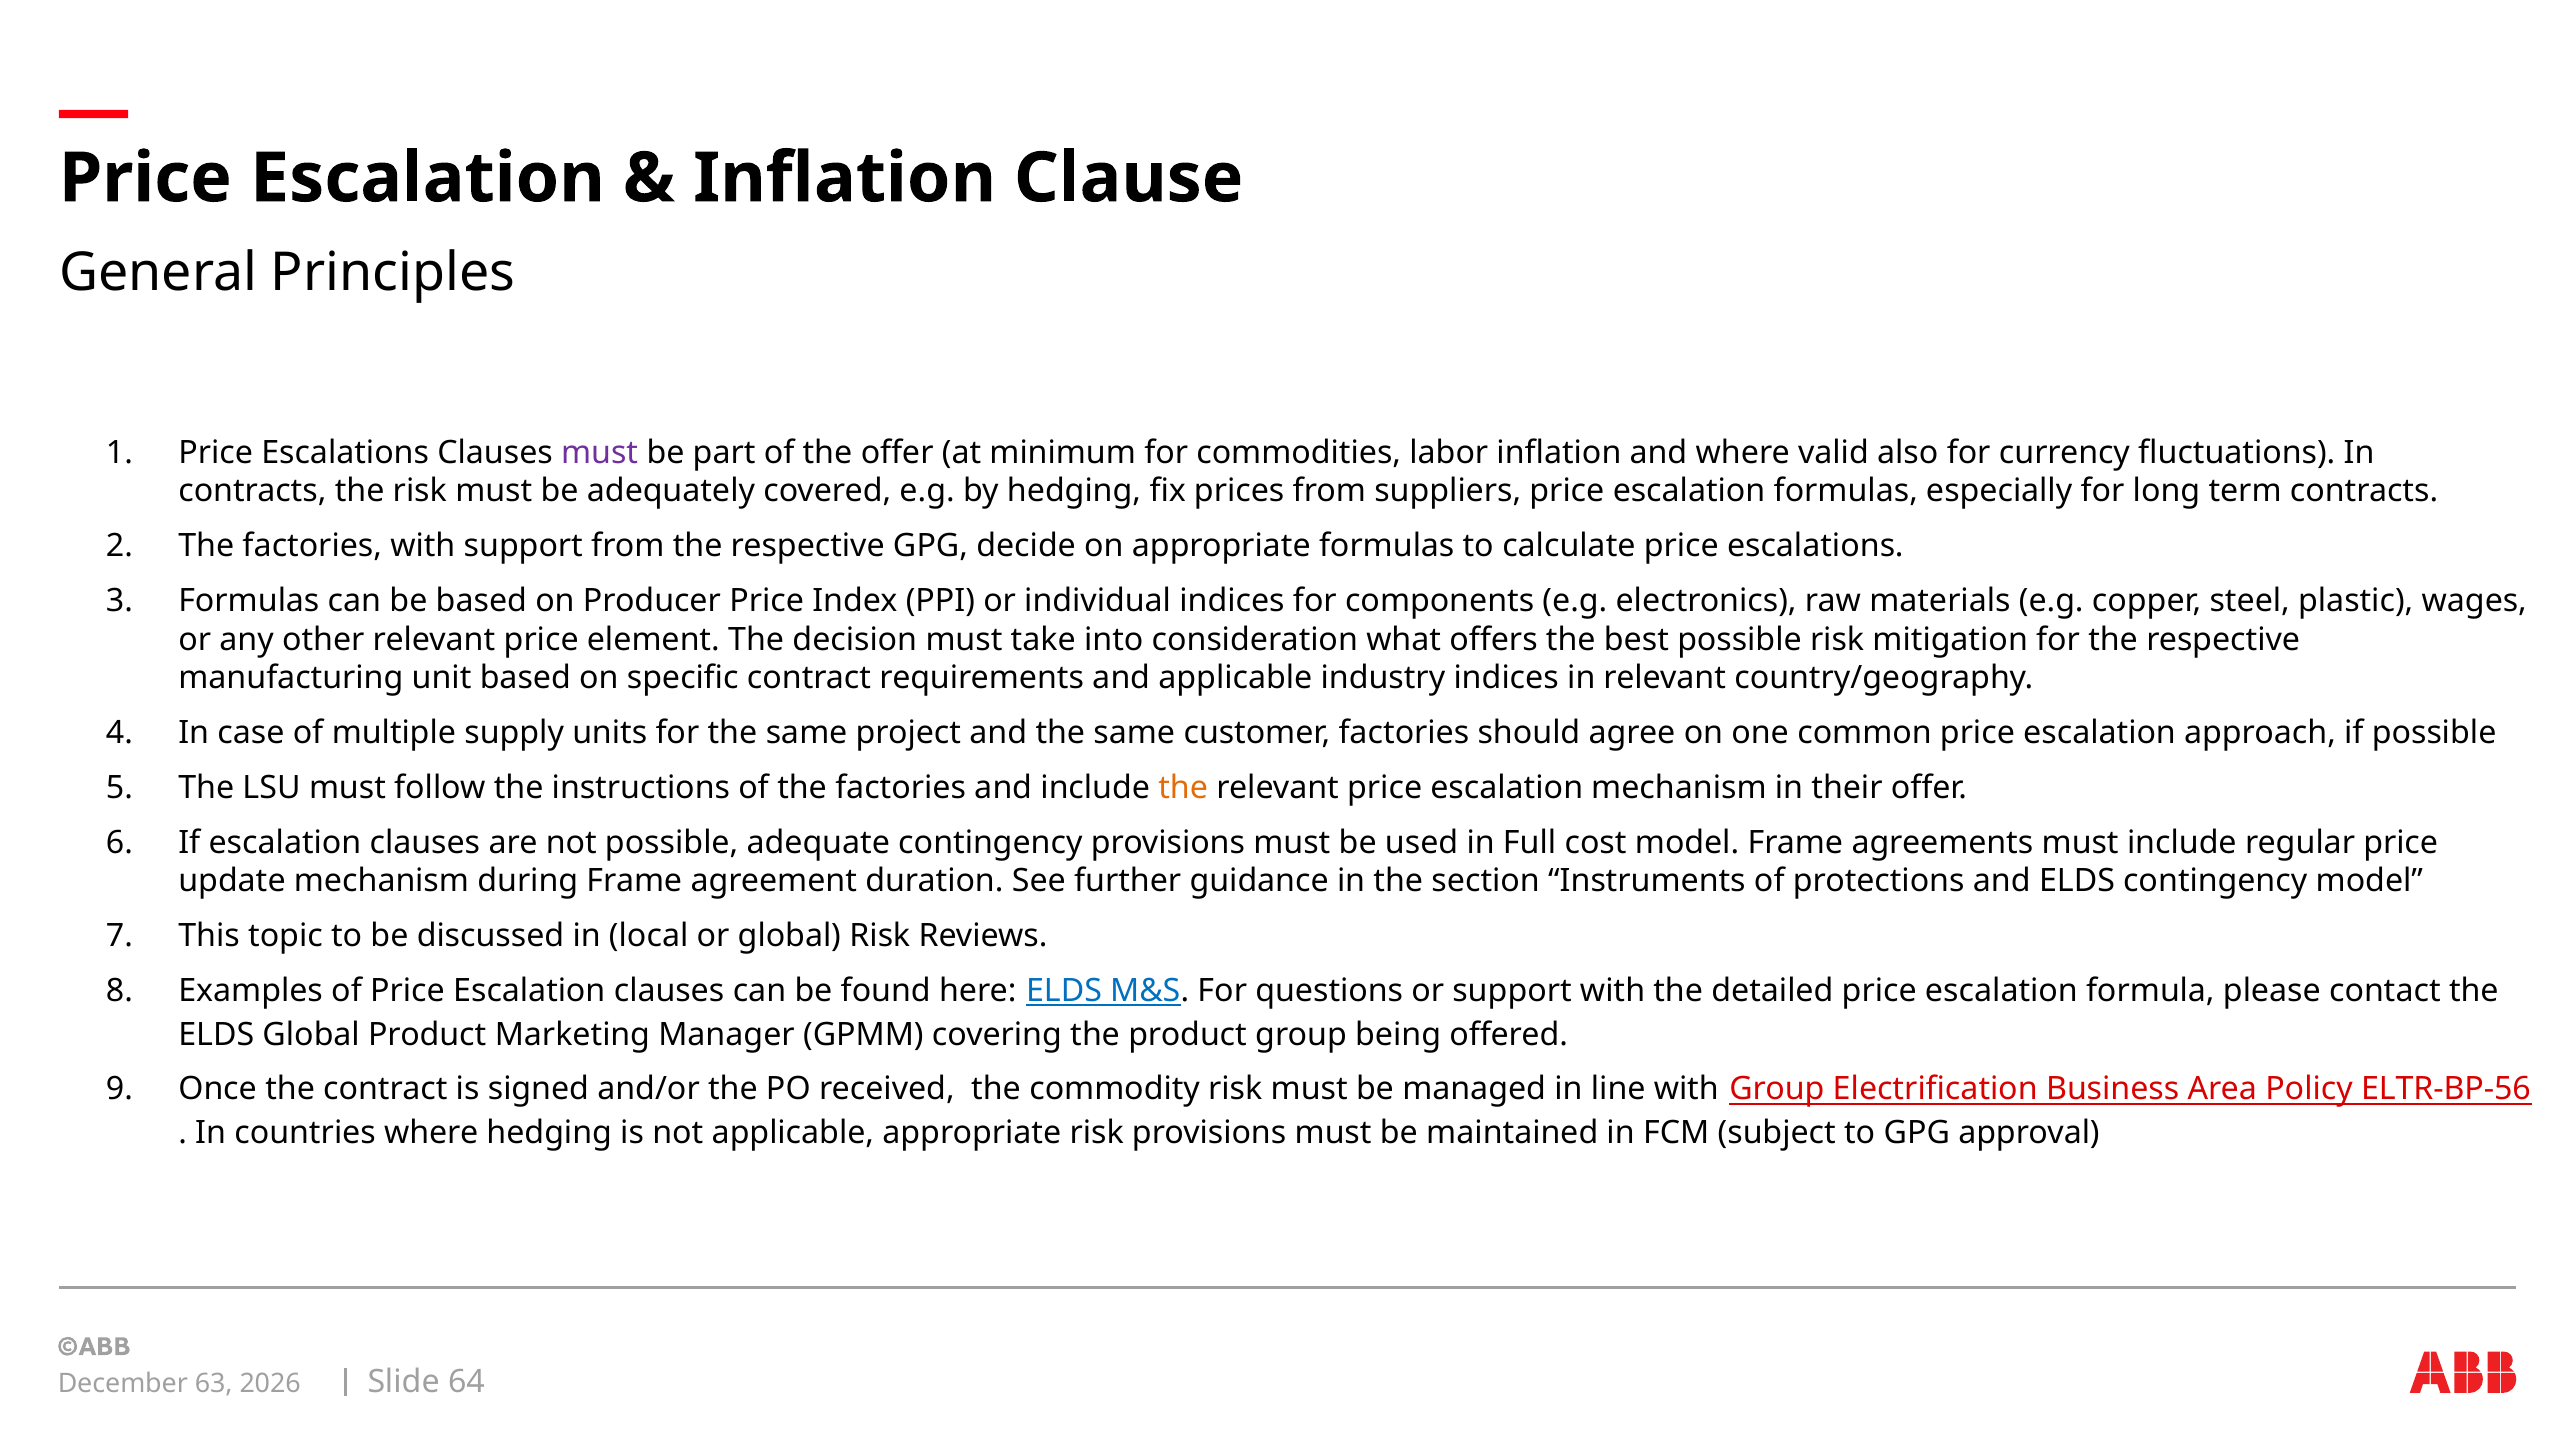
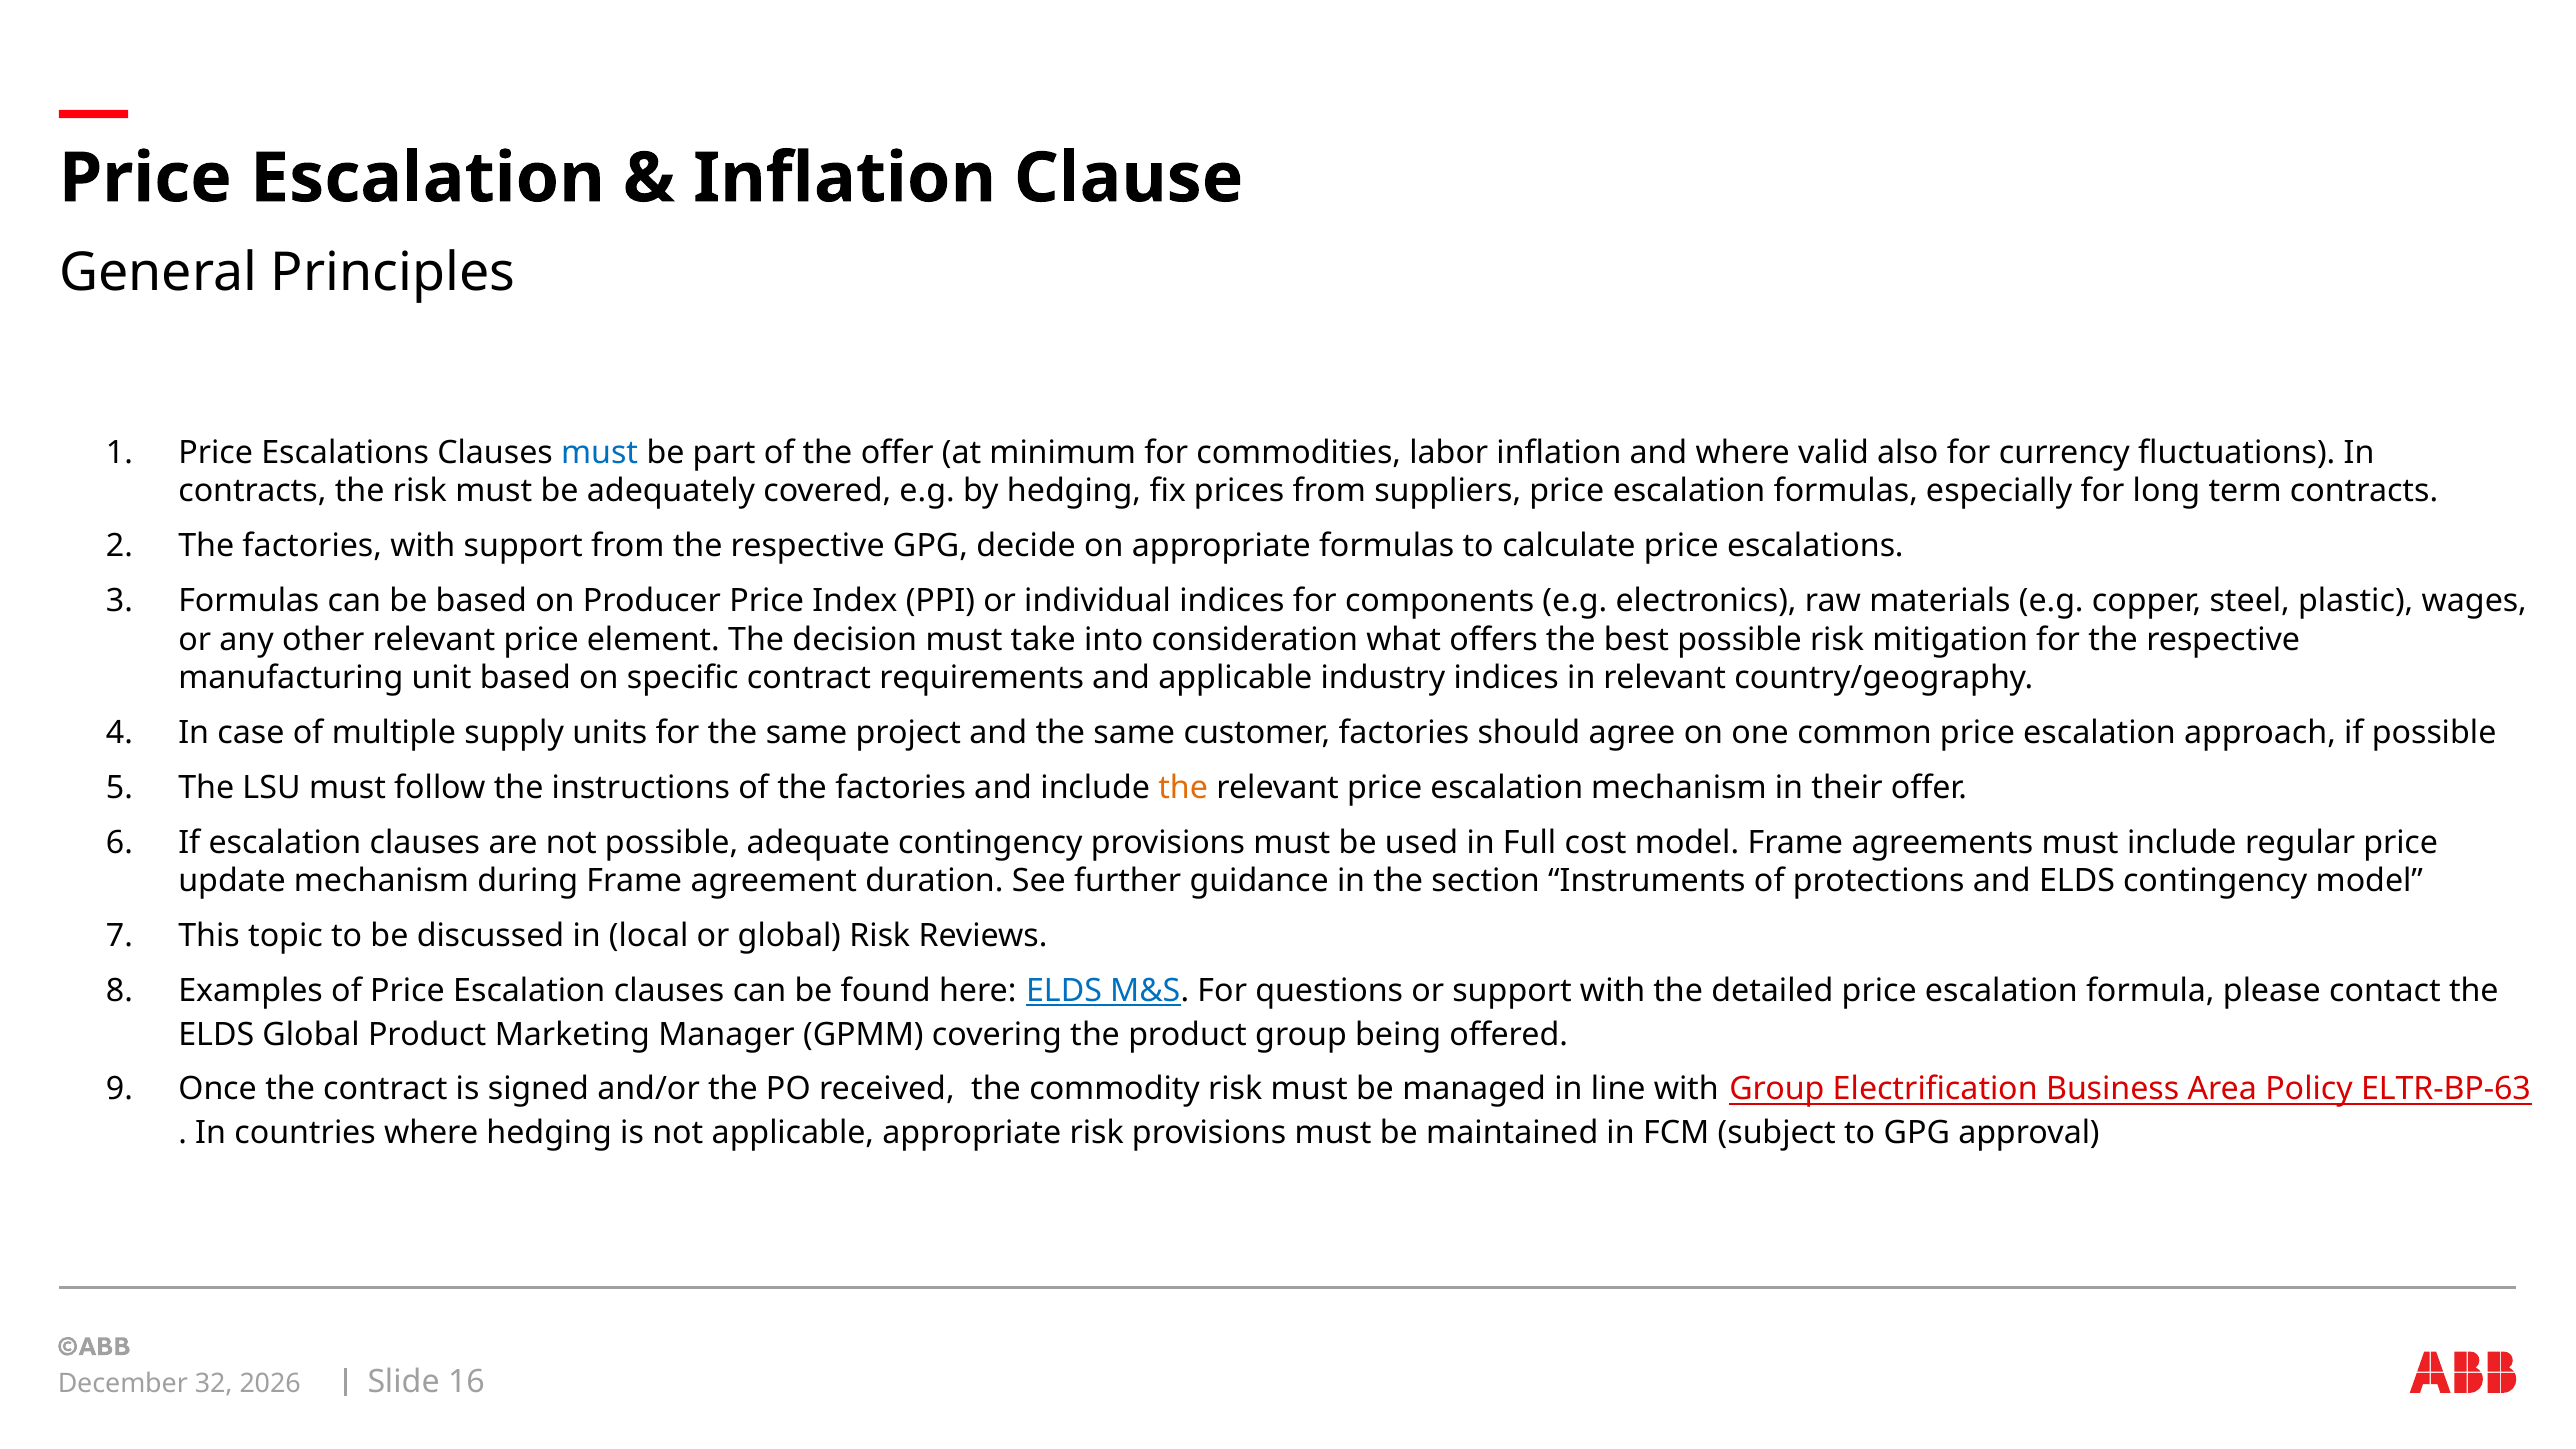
must colour: purple -> blue (600, 453)
ELTR-BP-56: ELTR-BP-56 -> ELTR-BP-63 (2446, 1089)
63: 63 -> 32 (214, 1384)
64: 64 -> 16 (466, 1382)
